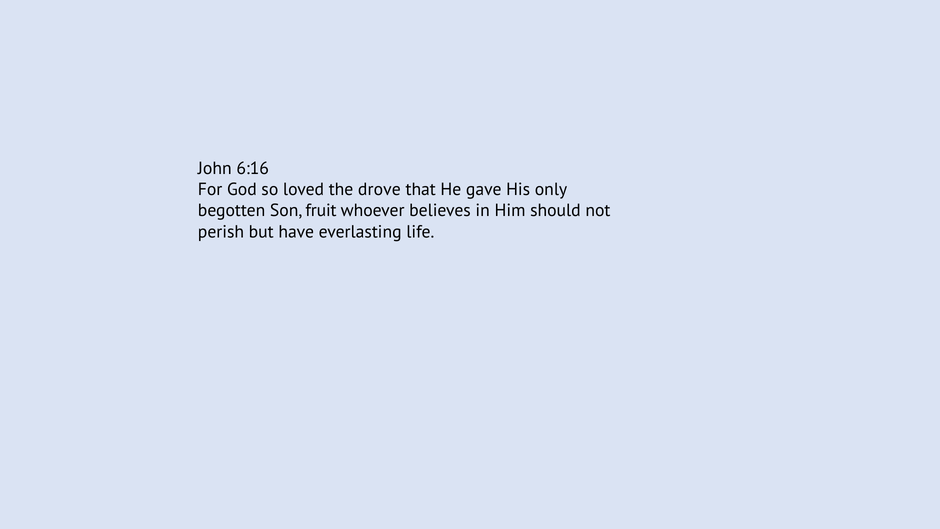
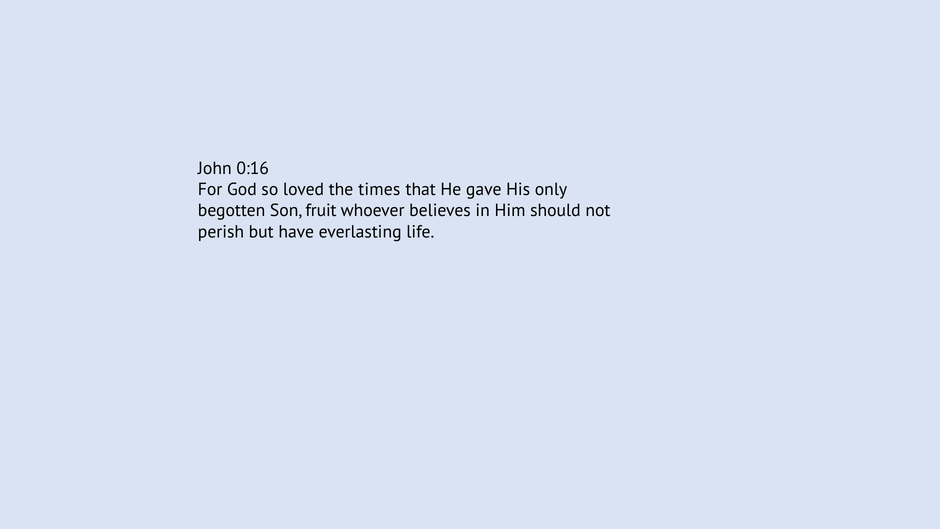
6:16: 6:16 -> 0:16 (253, 168)
drove: drove -> times (379, 189)
